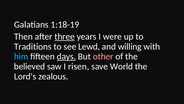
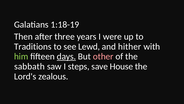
three underline: present -> none (65, 36)
willing: willing -> hither (130, 46)
him colour: light blue -> light green (21, 56)
believed: believed -> sabbath (29, 66)
risen: risen -> steps (79, 66)
World: World -> House (121, 66)
